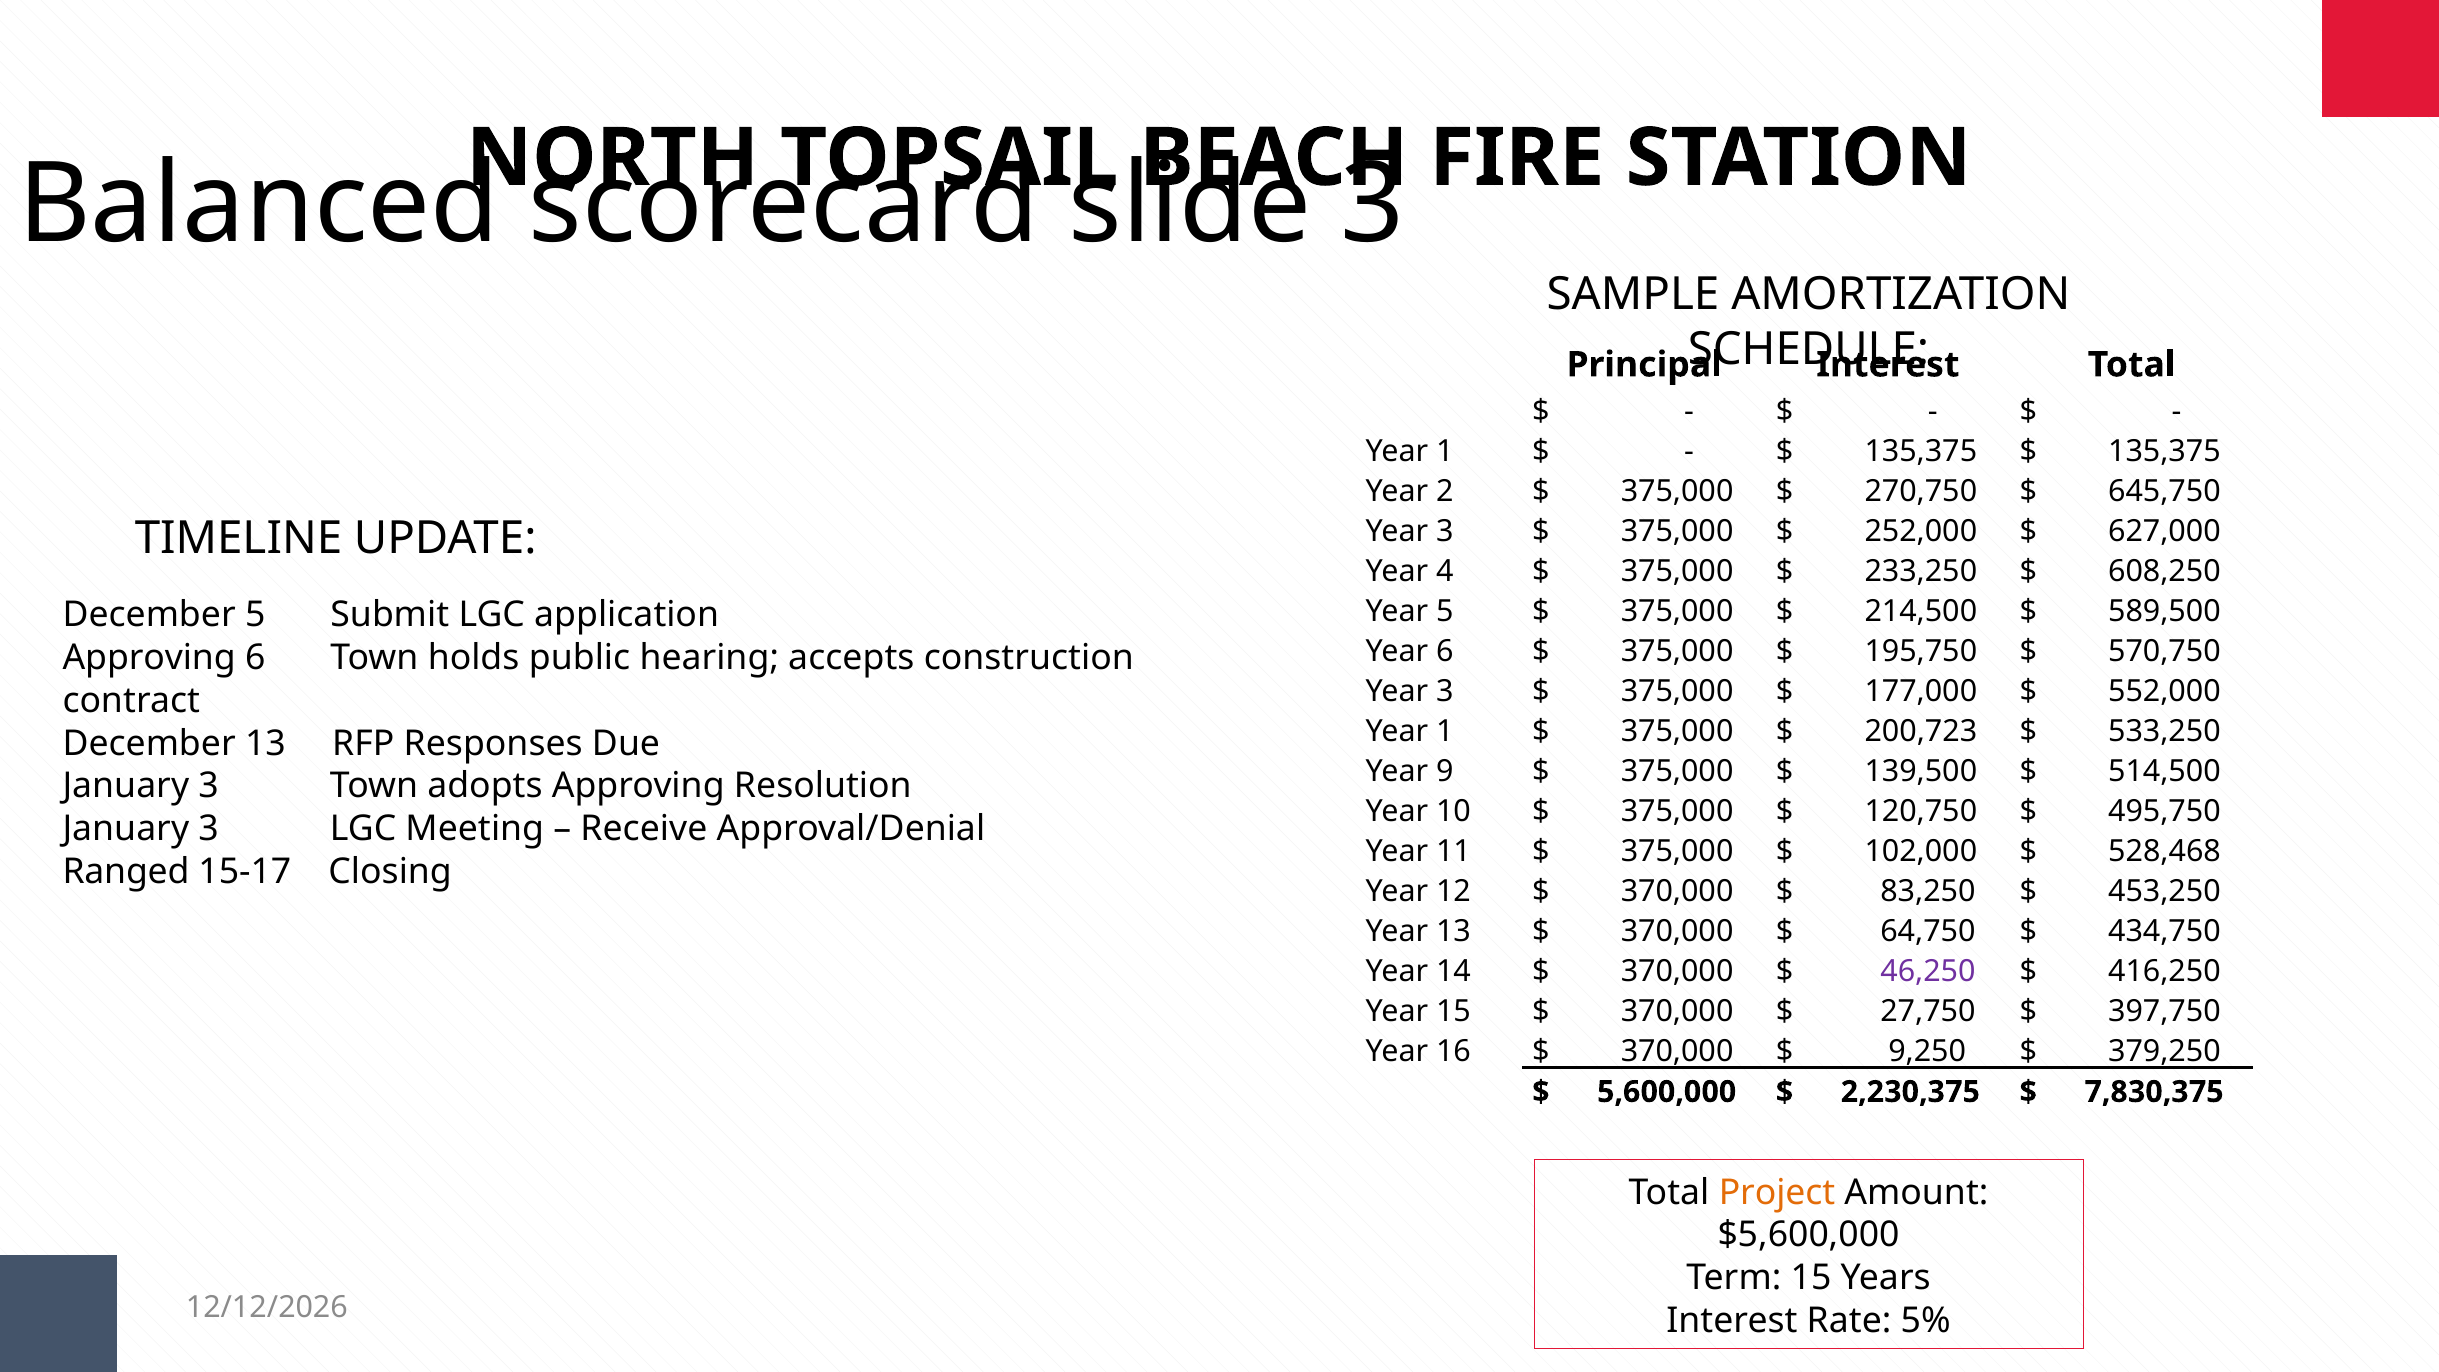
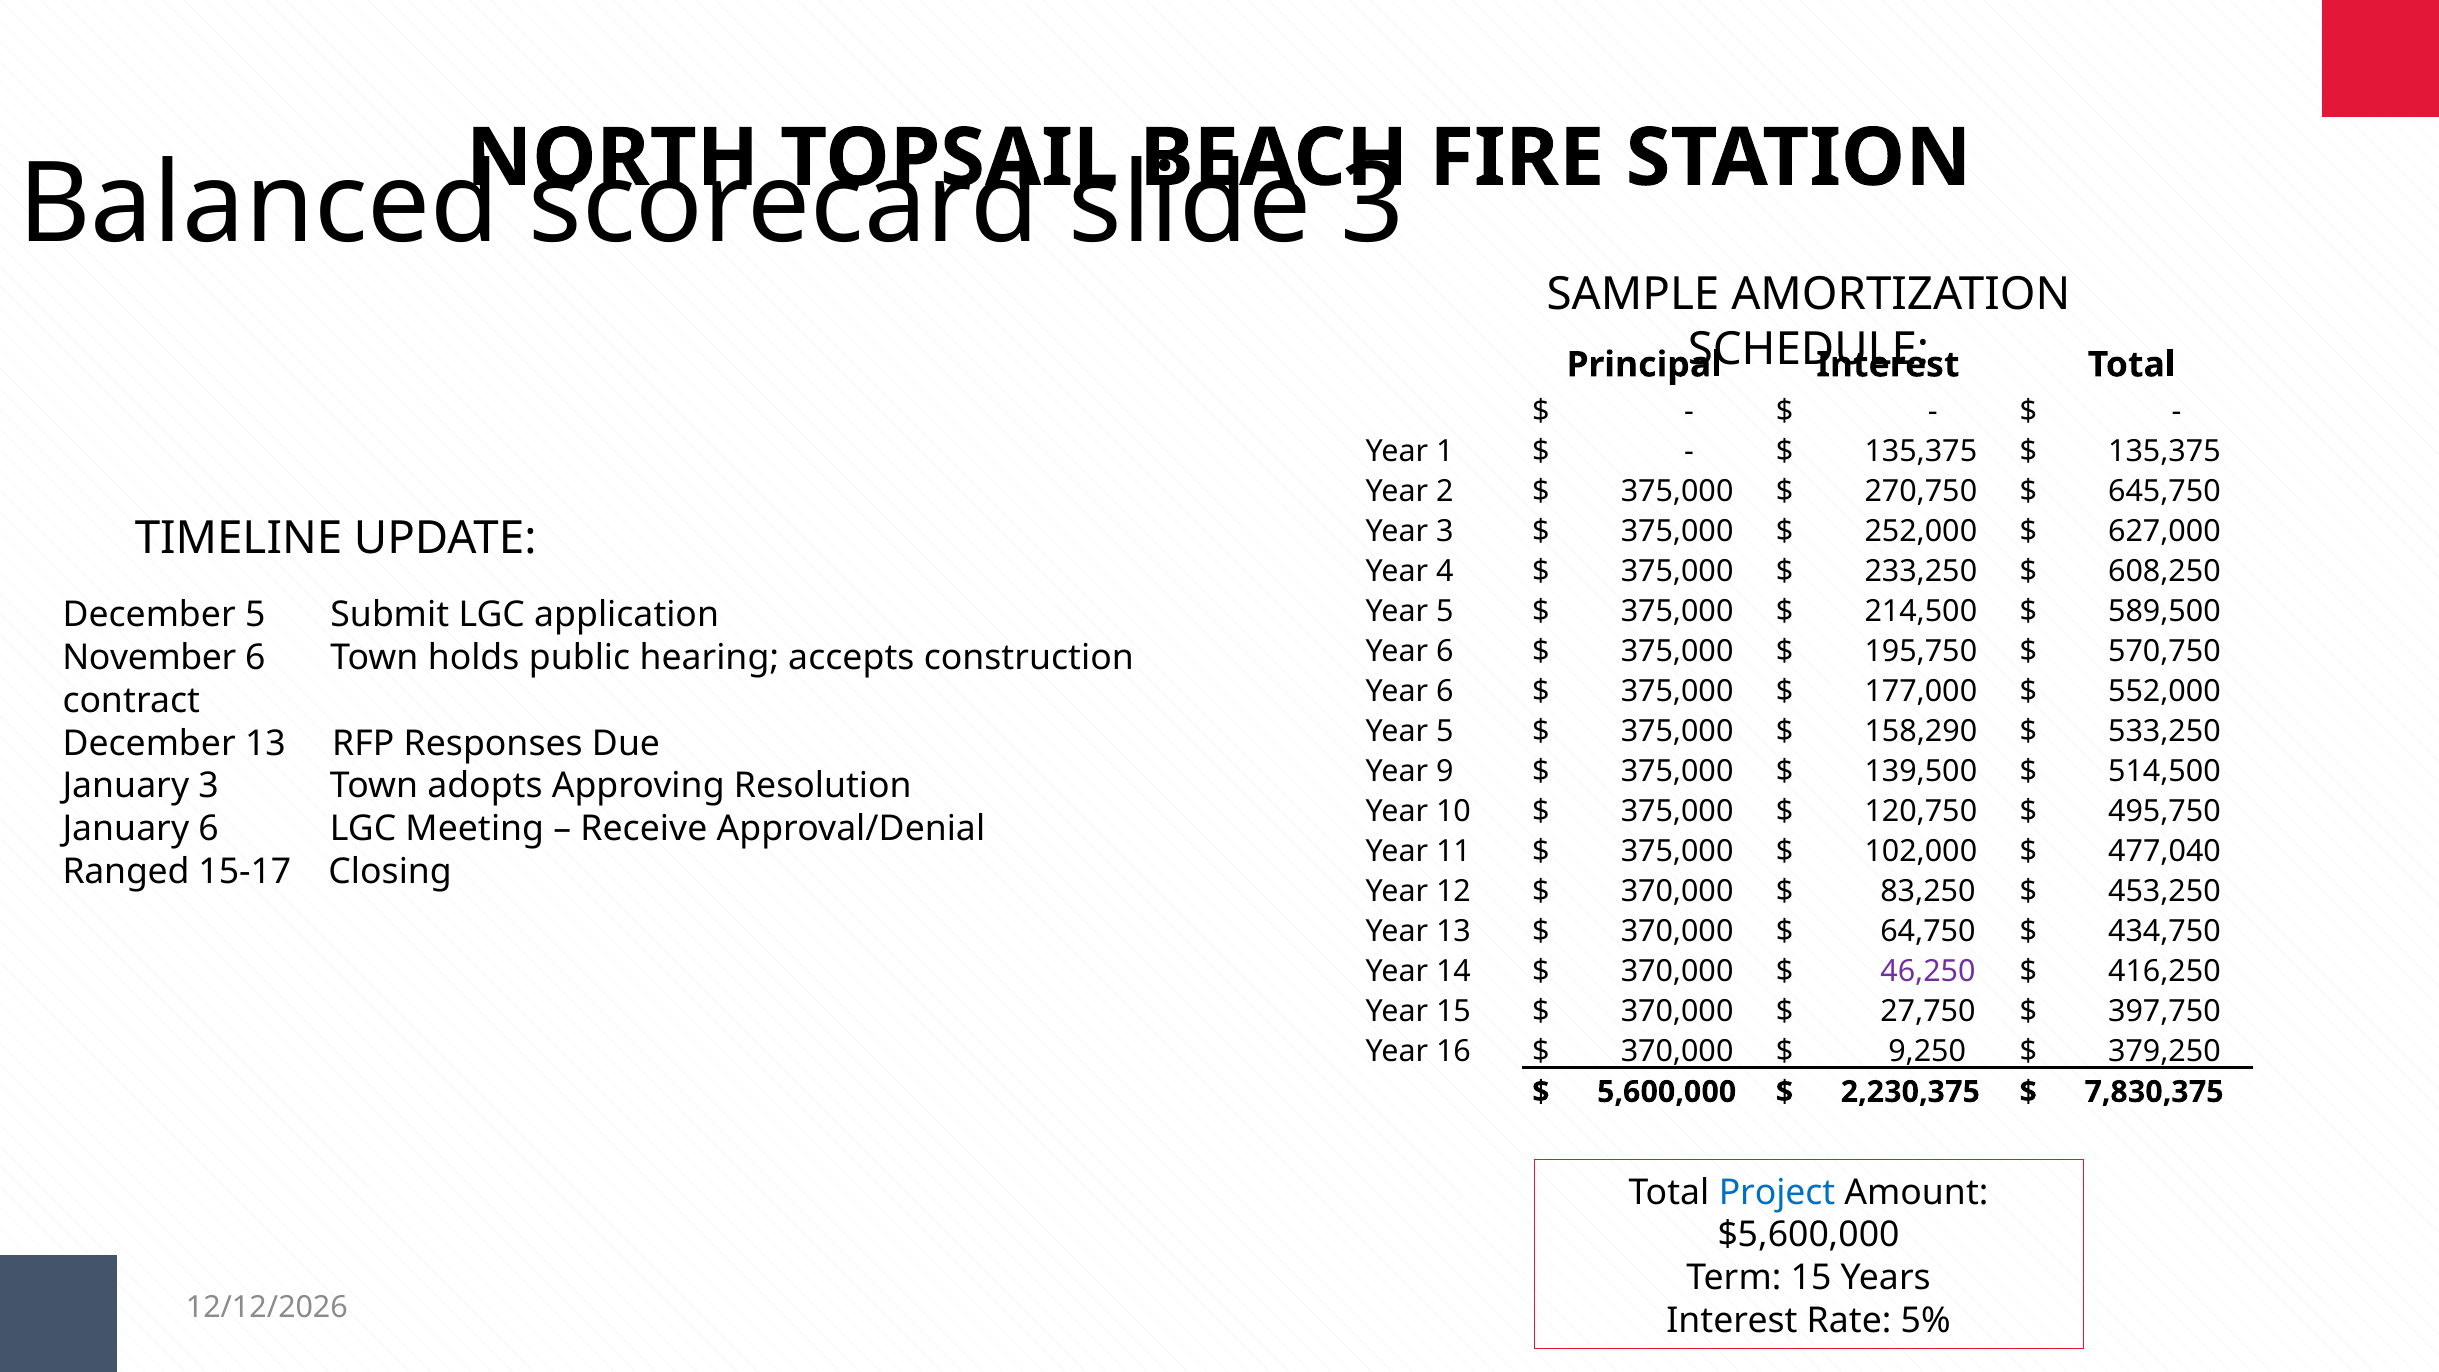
Approving: Approving -> November (149, 658)
3: 3 -> 6 (1445, 691)
1: 1 -> 5 (1445, 732)
200,723: 200,723 -> 158,290 (1921, 732)
3: 3 -> 6 (209, 829)
528,468: 528,468 -> 477,040 (2165, 852)
Project colour: orange -> blue (1777, 1192)
